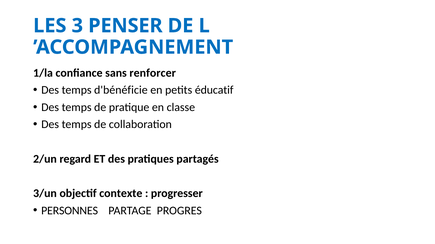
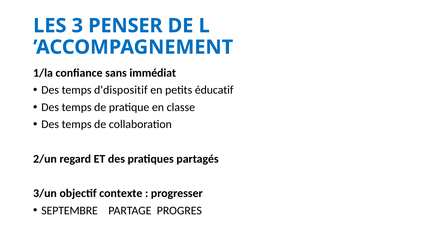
renforcer: renforcer -> immédiat (153, 73)
d'bénéficie: d'bénéficie -> d'dispositif (121, 90)
PERSONNES: PERSONNES -> SEPTEMBRE (70, 211)
